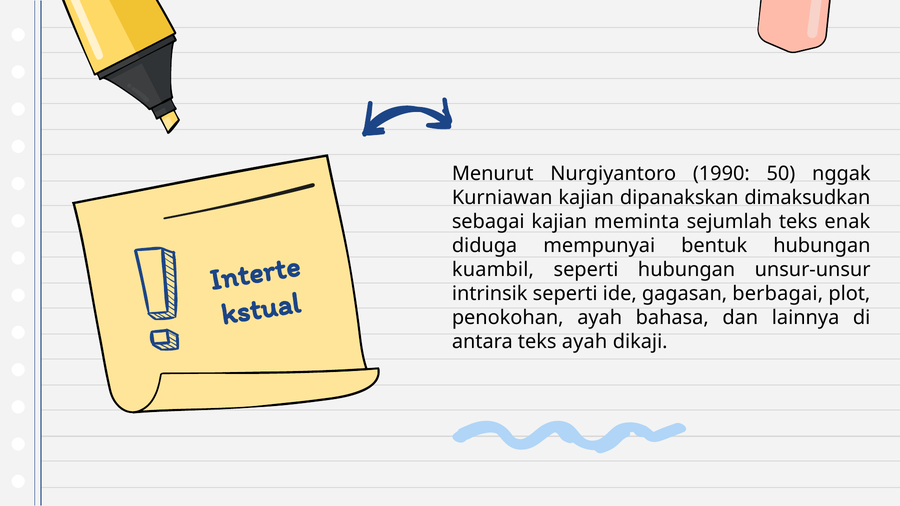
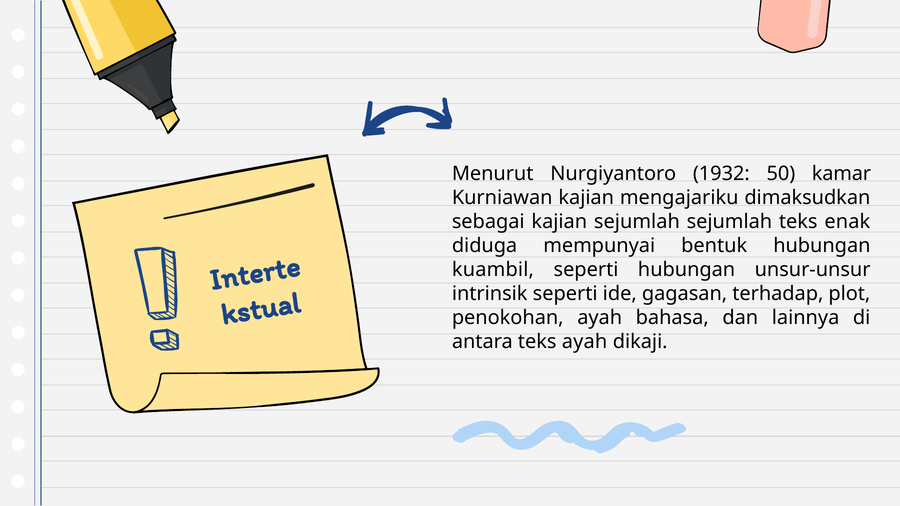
1990: 1990 -> 1932 (721, 174)
nggak: nggak -> kamar (841, 174)
dipanakskan: dipanakskan -> mengajariku (679, 198)
kajian meminta: meminta -> sejumlah (637, 222)
berbagai: berbagai -> terhadap (778, 294)
